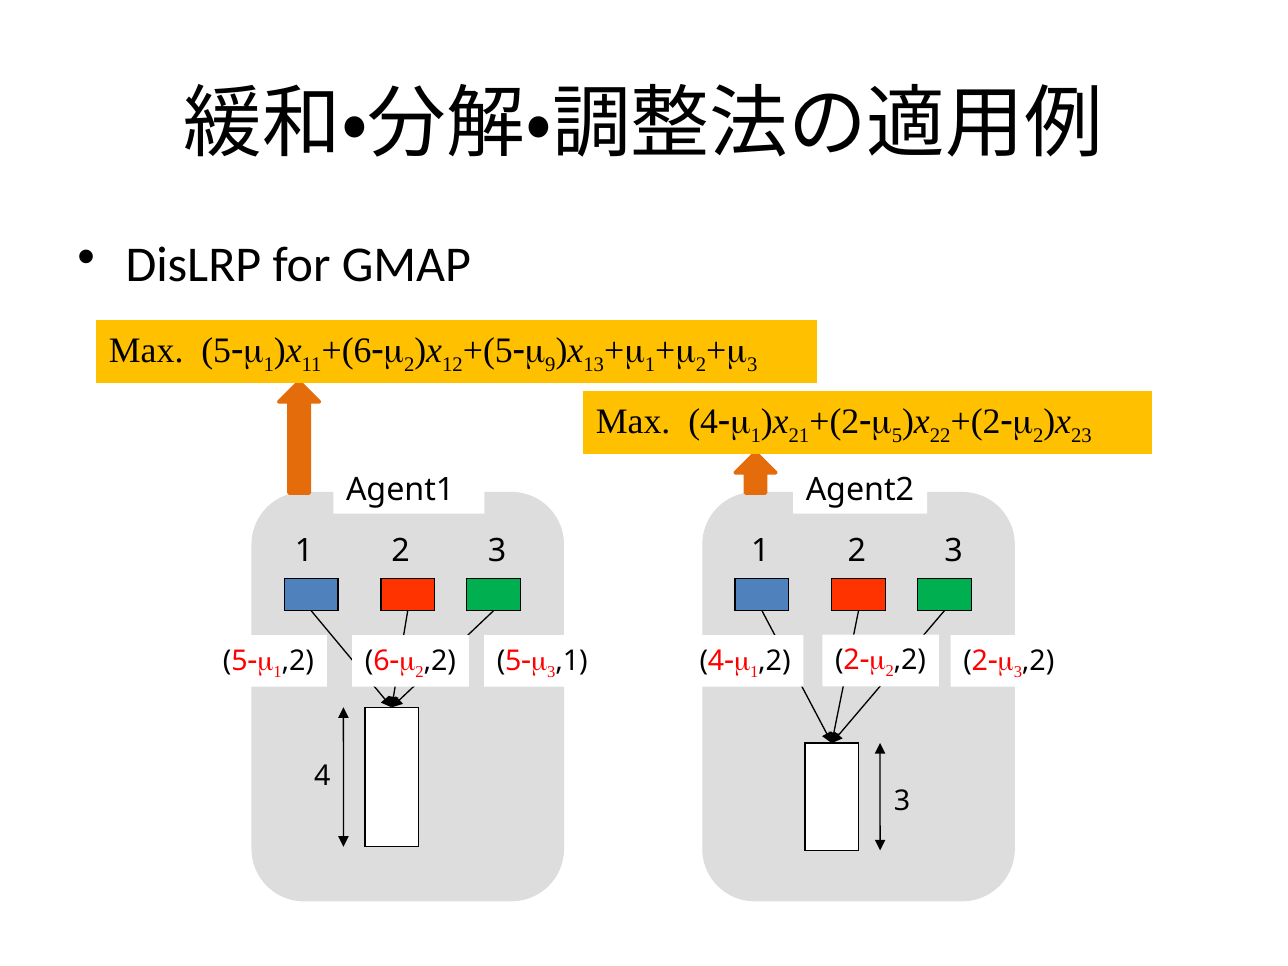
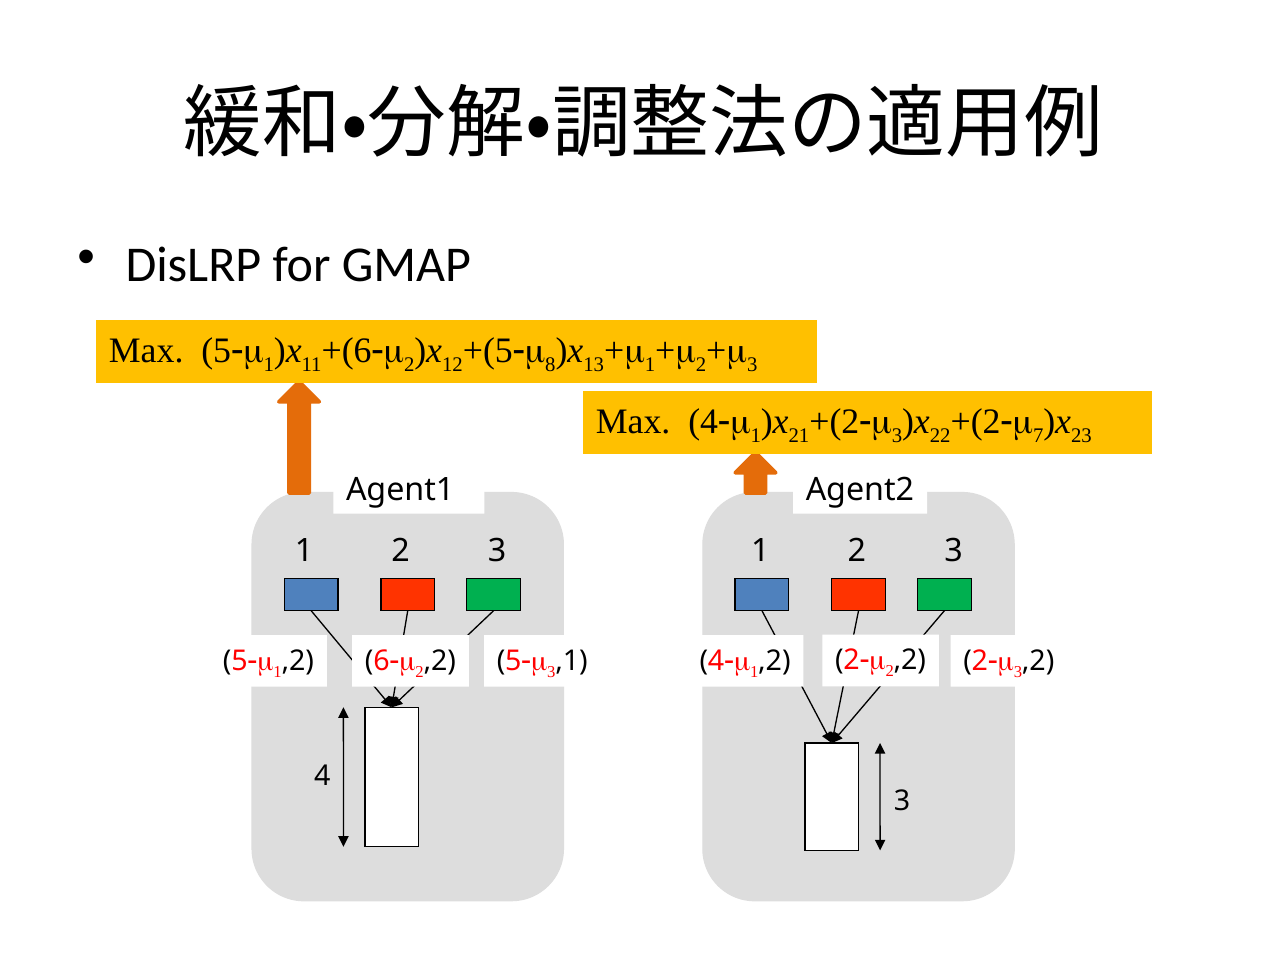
9: 9 -> 8 (550, 365)
5: 5 -> 3 (897, 436)
2: 2 -> 7 (1038, 436)
